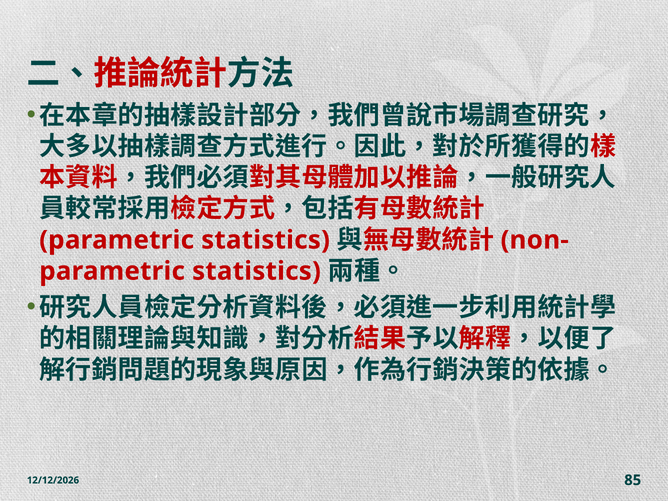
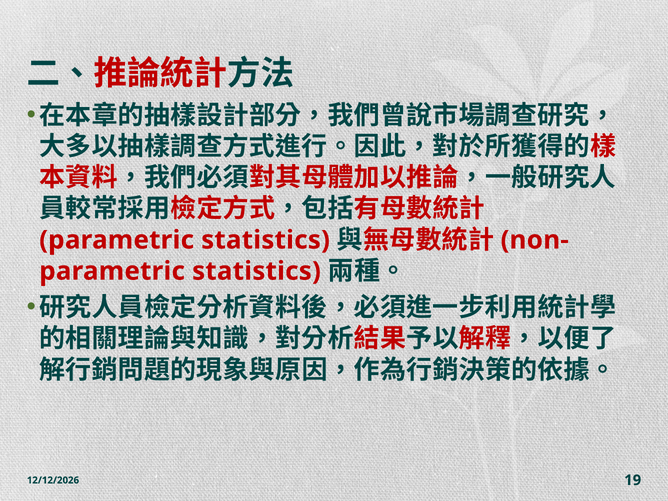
85: 85 -> 19 (633, 480)
